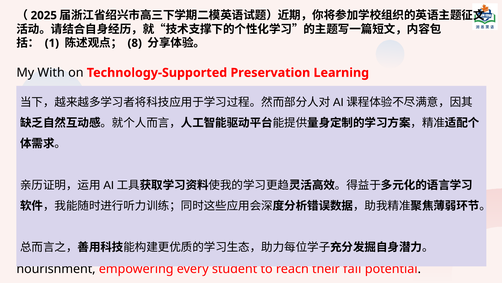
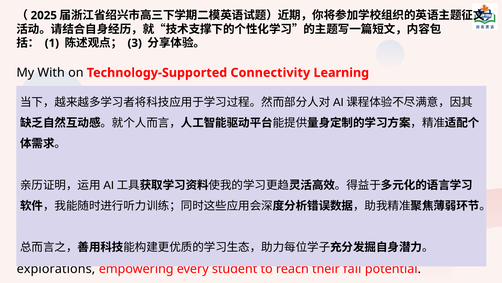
8: 8 -> 3 (135, 43)
Preservation: Preservation -> Connectivity (270, 73)
nourishment: nourishment -> explorations (56, 268)
